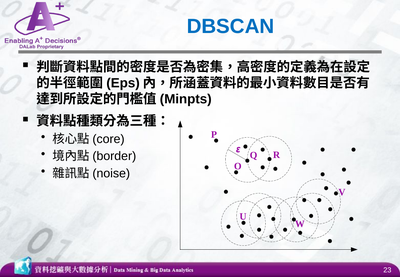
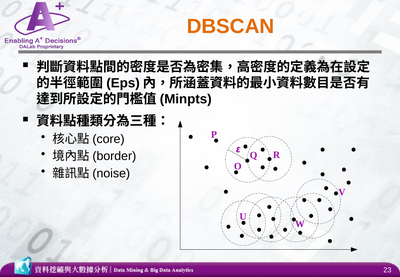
DBSCAN colour: blue -> orange (231, 26)
